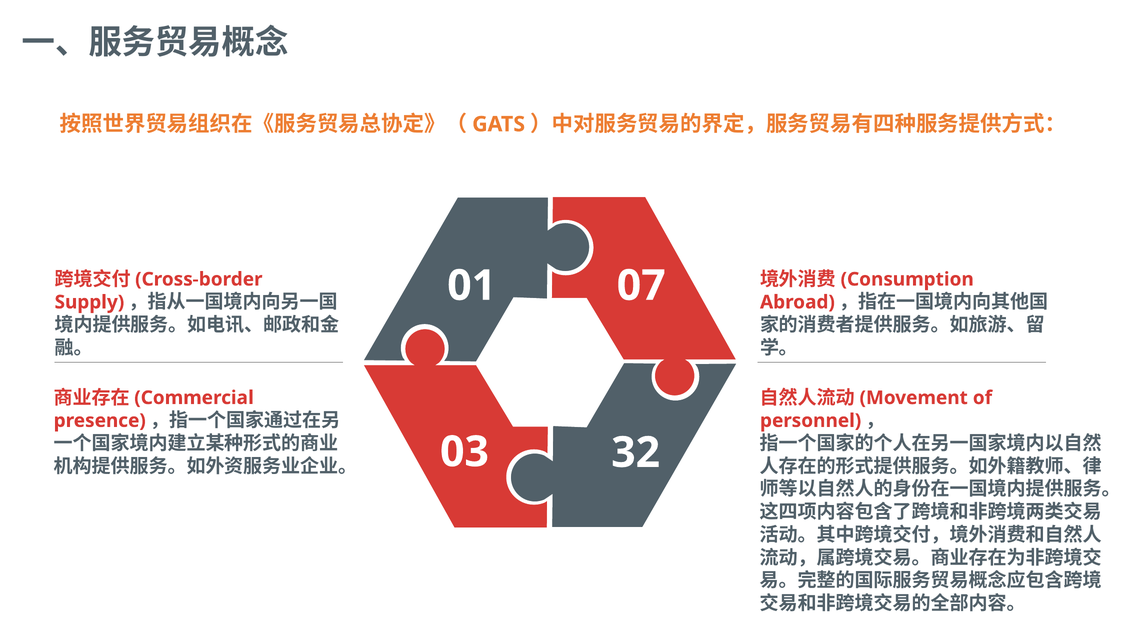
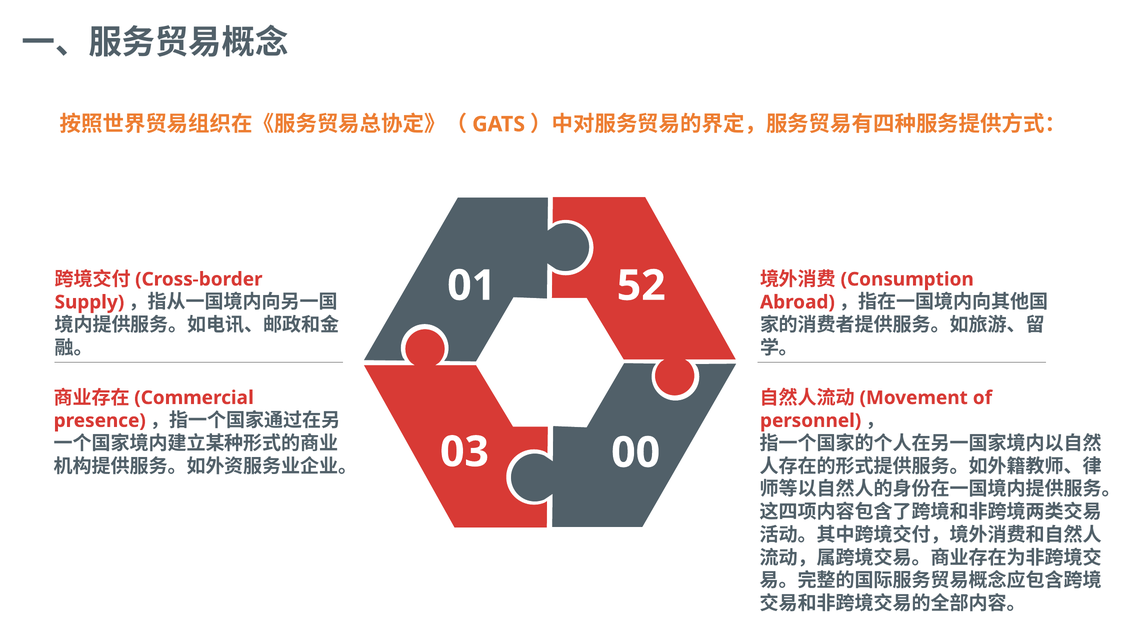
07: 07 -> 52 (641, 286)
32: 32 -> 00 (636, 453)
